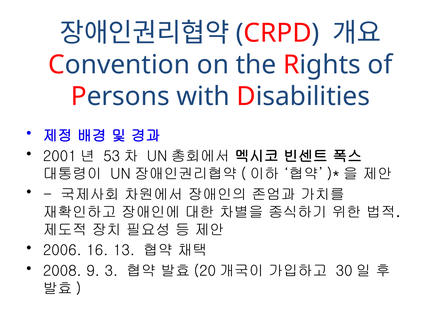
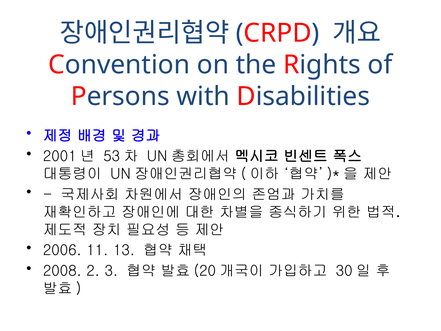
16: 16 -> 11 (97, 250)
9: 9 -> 2 (93, 271)
